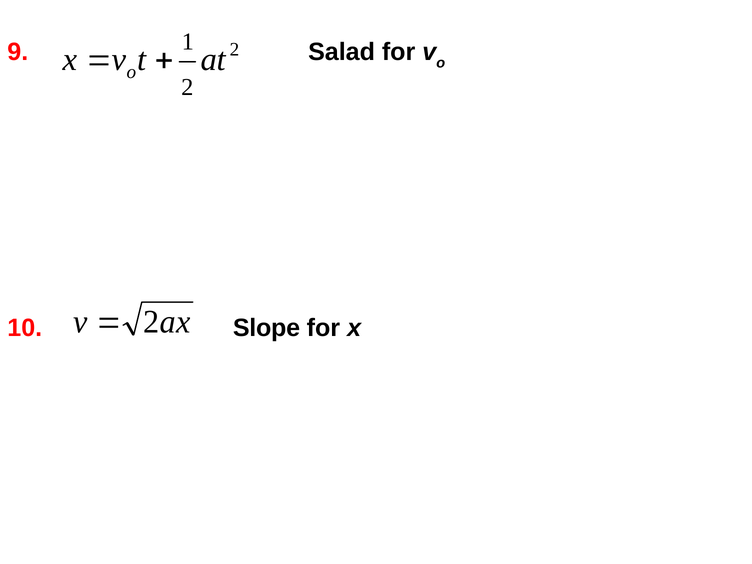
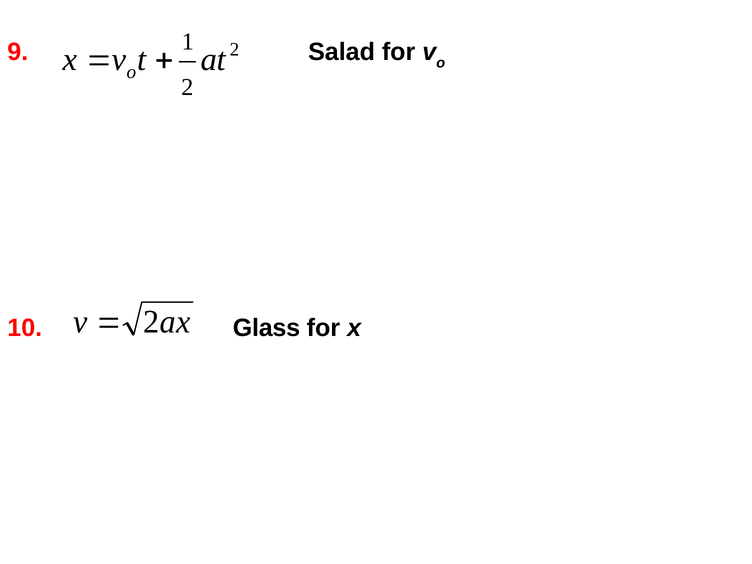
Slope: Slope -> Glass (266, 328)
